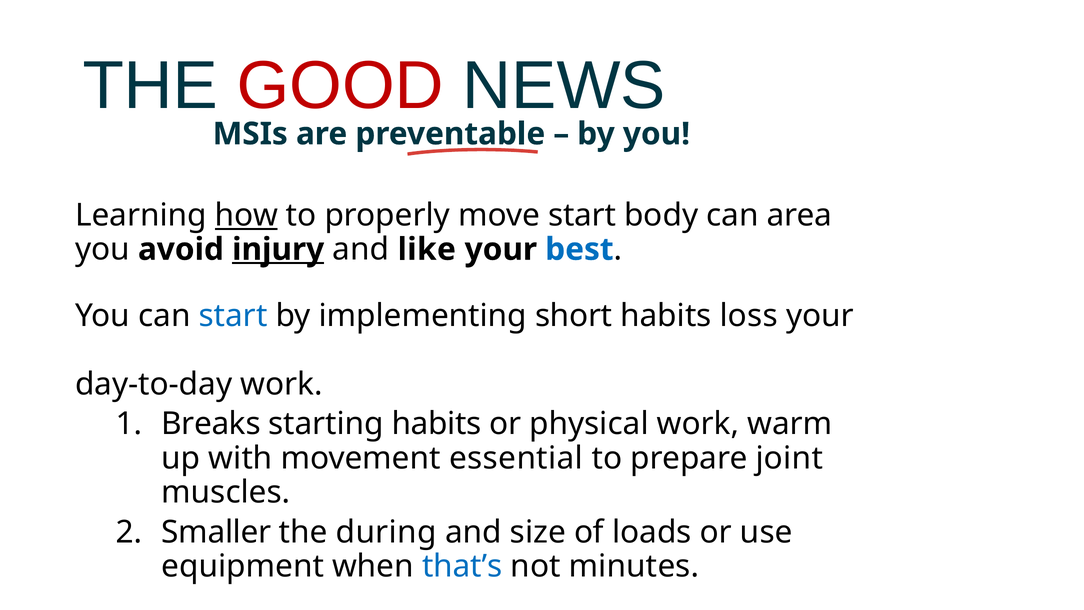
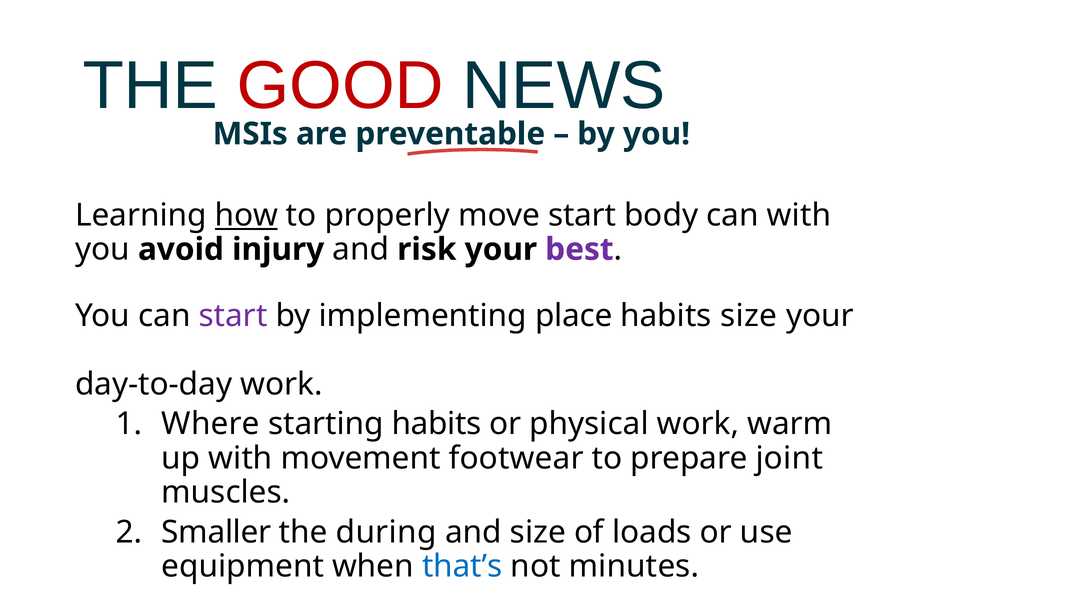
can area: area -> with (799, 215)
injury underline: present -> none (278, 249)
like: like -> risk (427, 249)
best colour: blue -> purple (579, 249)
start colour: blue -> purple (233, 316)
short: short -> place (574, 316)
habits loss: loss -> size (749, 316)
Breaks: Breaks -> Where (211, 424)
essential: essential -> footwear (516, 458)
